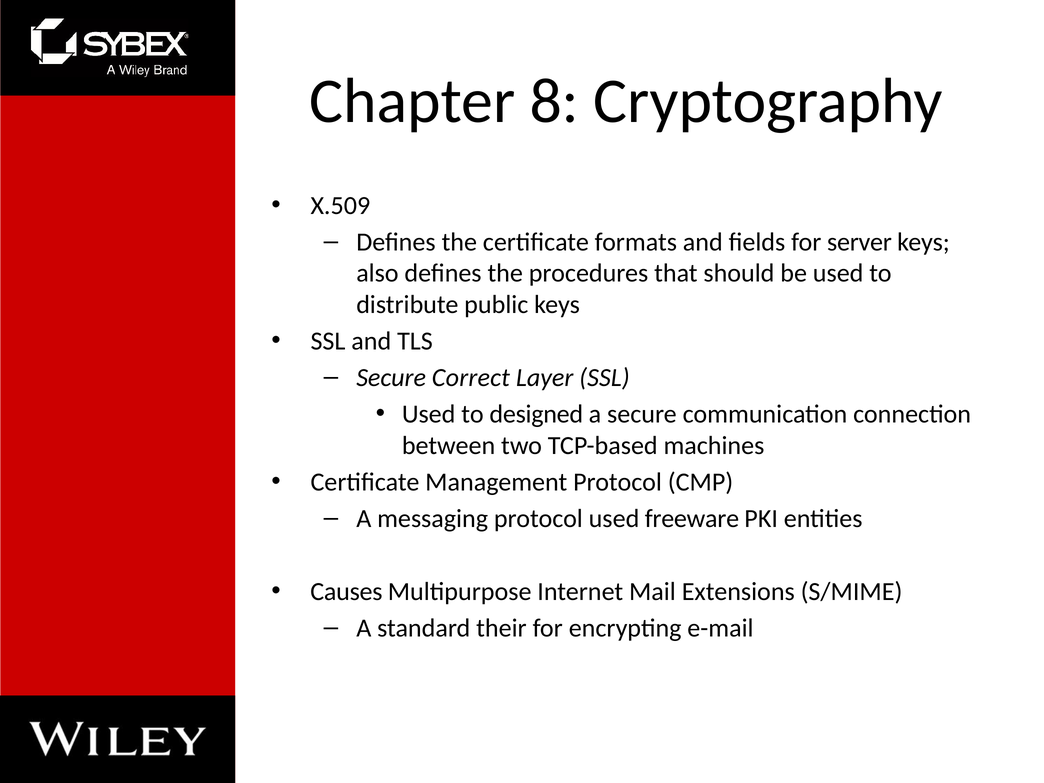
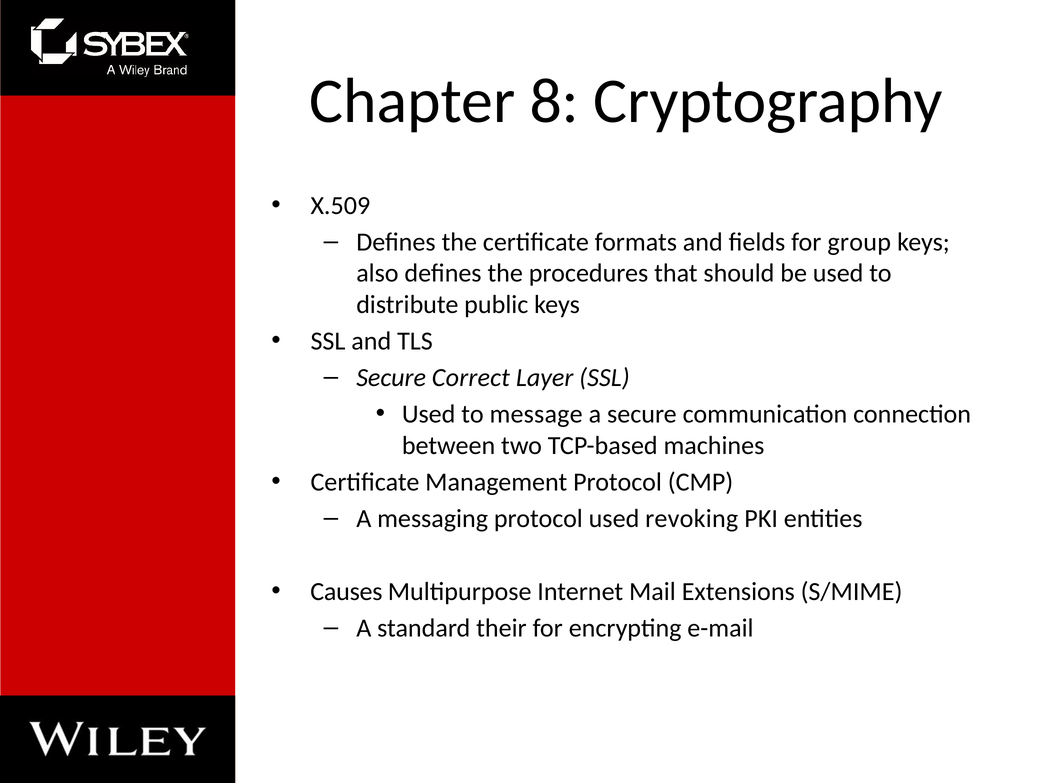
server: server -> group (859, 242)
designed: designed -> message (536, 414)
freeware: freeware -> revoking (692, 519)
